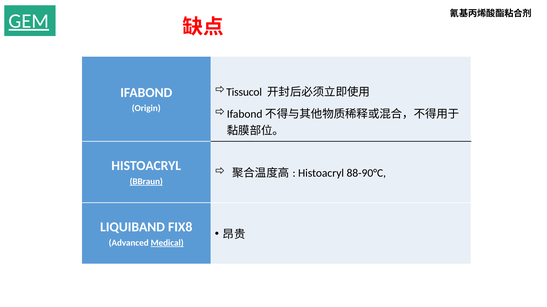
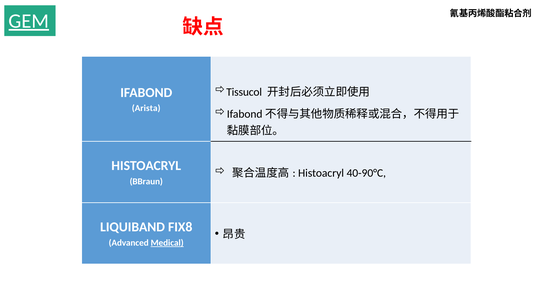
Origin: Origin -> Arista (146, 109)
88-90°C: 88-90°C -> 40-90°C (366, 174)
BBraun underline: present -> none (146, 182)
